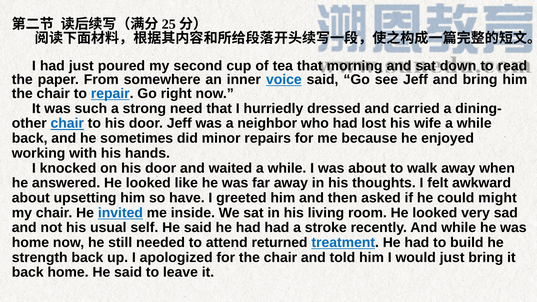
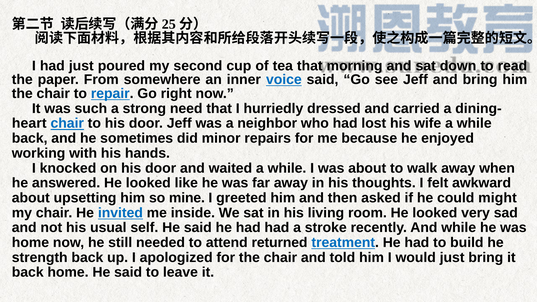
other: other -> heart (29, 123)
have: have -> mine (187, 198)
